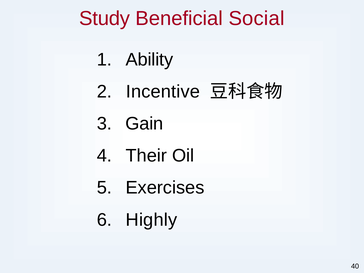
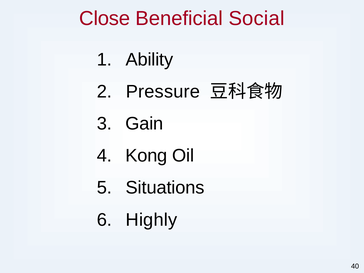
Study: Study -> Close (105, 18)
Incentive: Incentive -> Pressure (163, 92)
Their: Their -> Kong (146, 156)
Exercises: Exercises -> Situations (165, 188)
